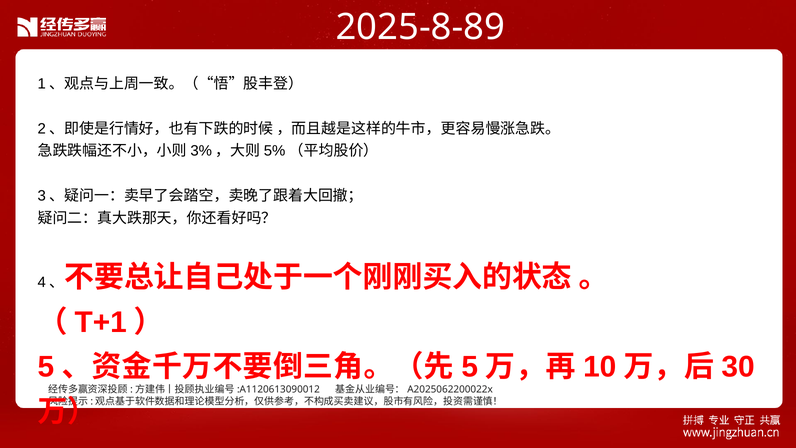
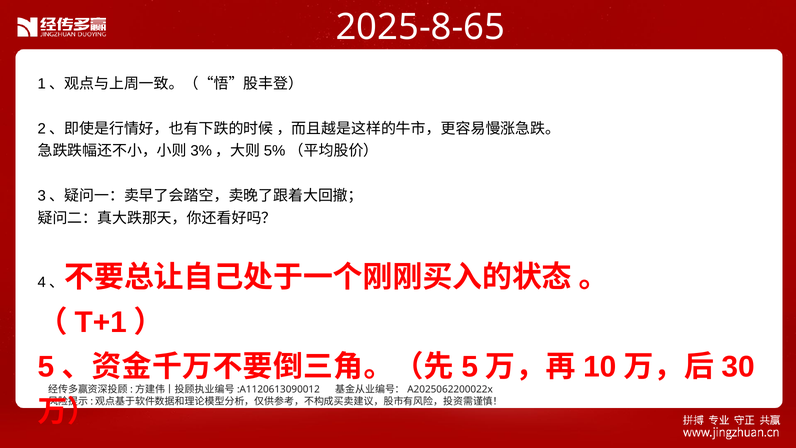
2025-8-89: 2025-8-89 -> 2025-8-65 (420, 27)
